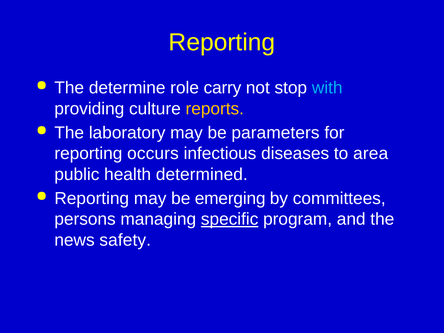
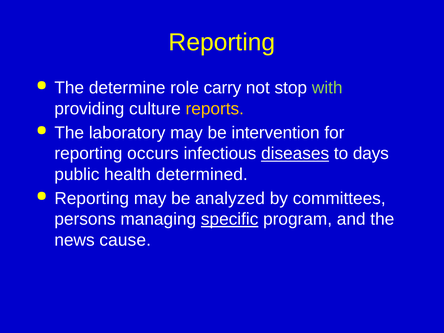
with colour: light blue -> light green (327, 88)
parameters: parameters -> intervention (276, 133)
diseases underline: none -> present (295, 154)
area: area -> days (371, 154)
emerging: emerging -> analyzed (230, 199)
safety: safety -> cause (125, 240)
